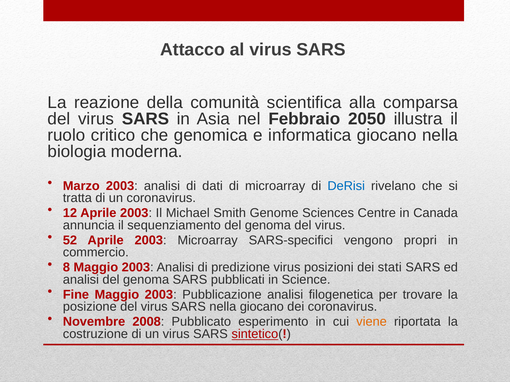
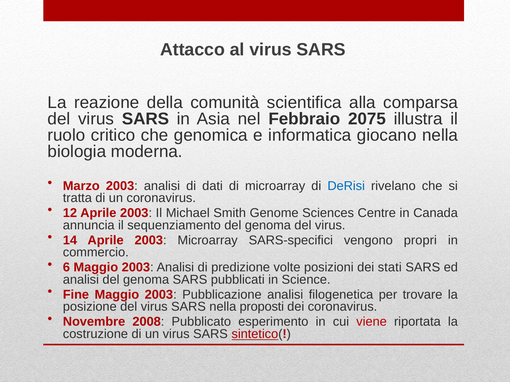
2050: 2050 -> 2075 (367, 119)
52: 52 -> 14 (70, 241)
8: 8 -> 6 (66, 268)
predizione virus: virus -> volte (287, 268)
nella giocano: giocano -> proposti (262, 307)
viene colour: orange -> red (372, 322)
